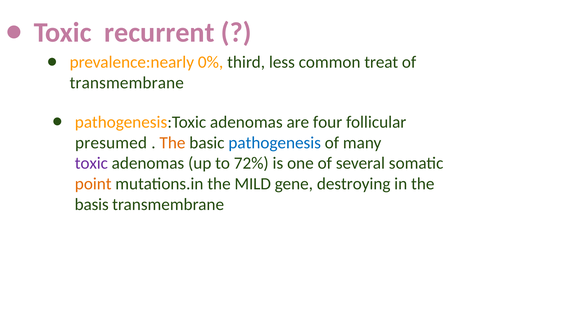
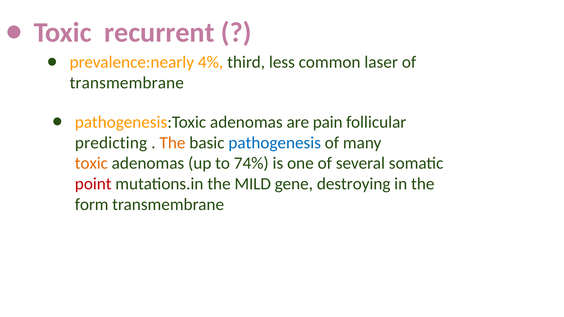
0%: 0% -> 4% (211, 62)
treat: treat -> laser (381, 62)
four: four -> pain (328, 122)
presumed: presumed -> predicting (111, 143)
toxic colour: purple -> orange (91, 163)
72%: 72% -> 74% (251, 163)
point colour: orange -> red (93, 184)
basis: basis -> form (92, 205)
